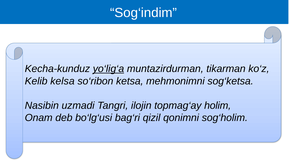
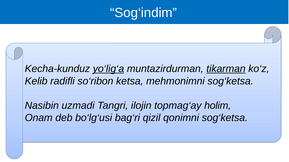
tikarman underline: none -> present (226, 69)
kelsa: kelsa -> radifli (62, 81)
qonimni sog‘holim: sog‘holim -> sog‘ketsa (225, 118)
